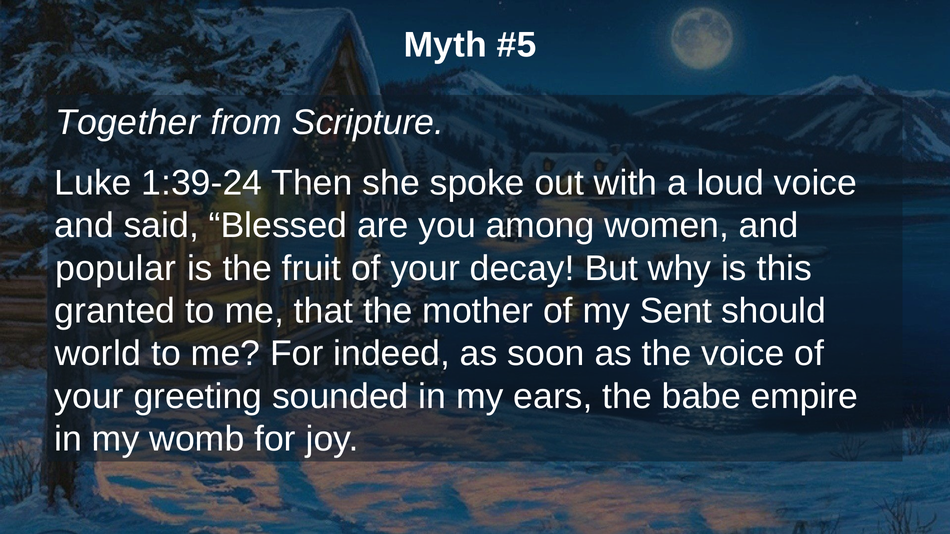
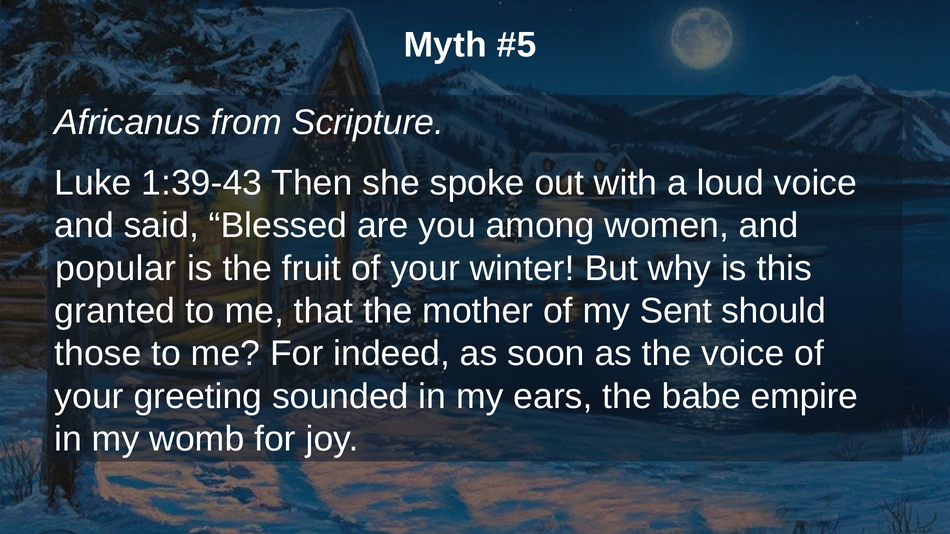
Together: Together -> Africanus (128, 122)
1:39-24: 1:39-24 -> 1:39-43 (202, 183)
decay: decay -> winter (522, 268)
world: world -> those (98, 354)
